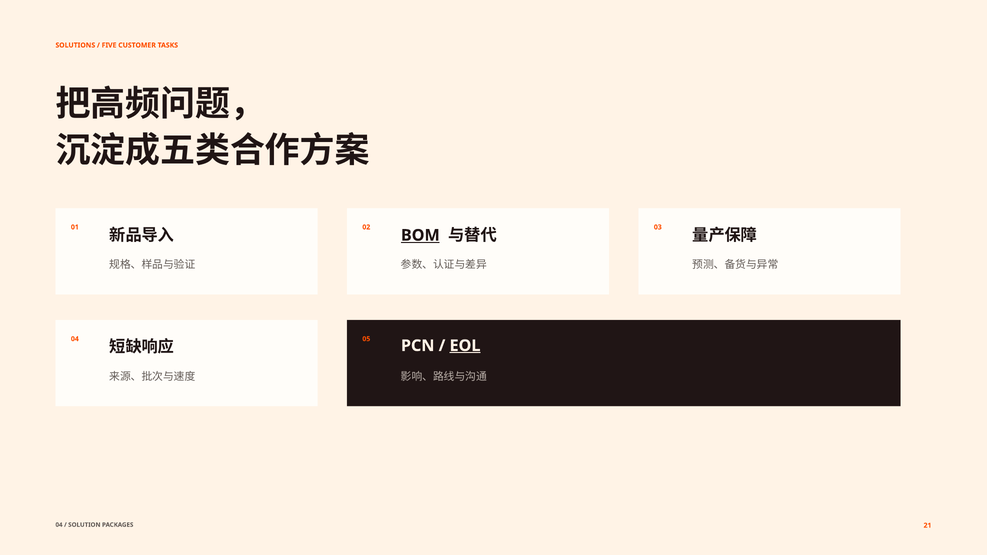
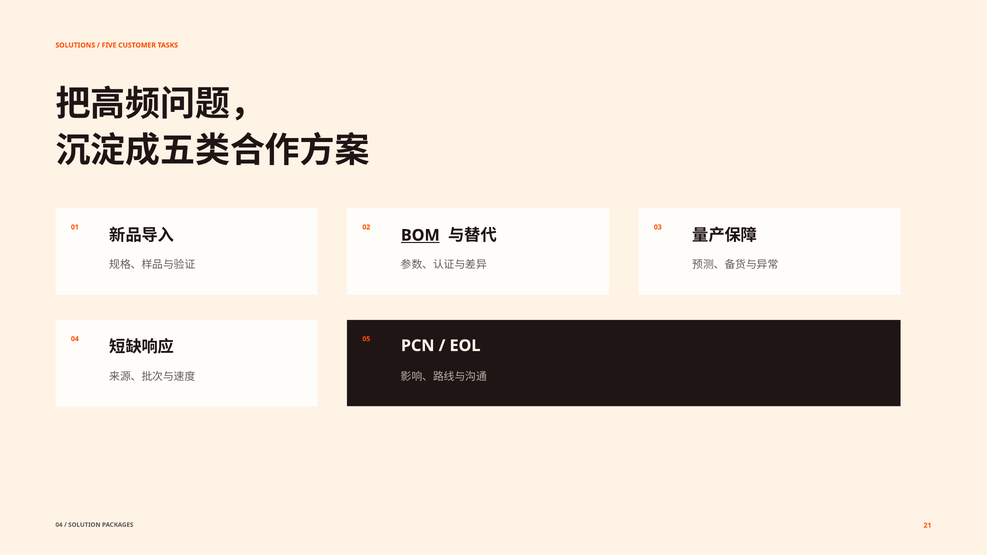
EOL underline: present -> none (465, 346)
